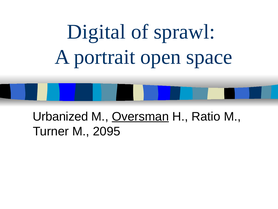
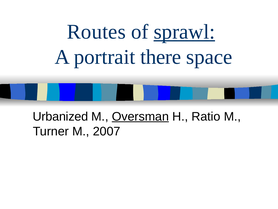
Digital: Digital -> Routes (96, 32)
sprawl underline: none -> present (184, 32)
open: open -> there (161, 57)
2095: 2095 -> 2007 (107, 131)
